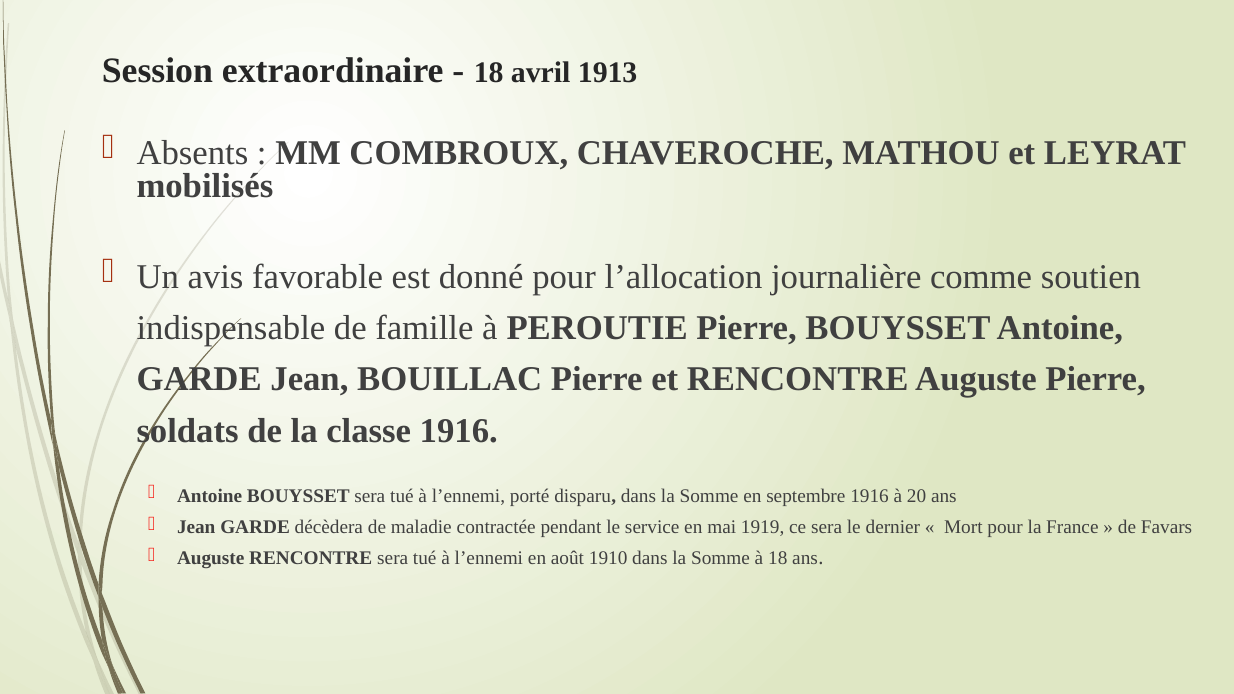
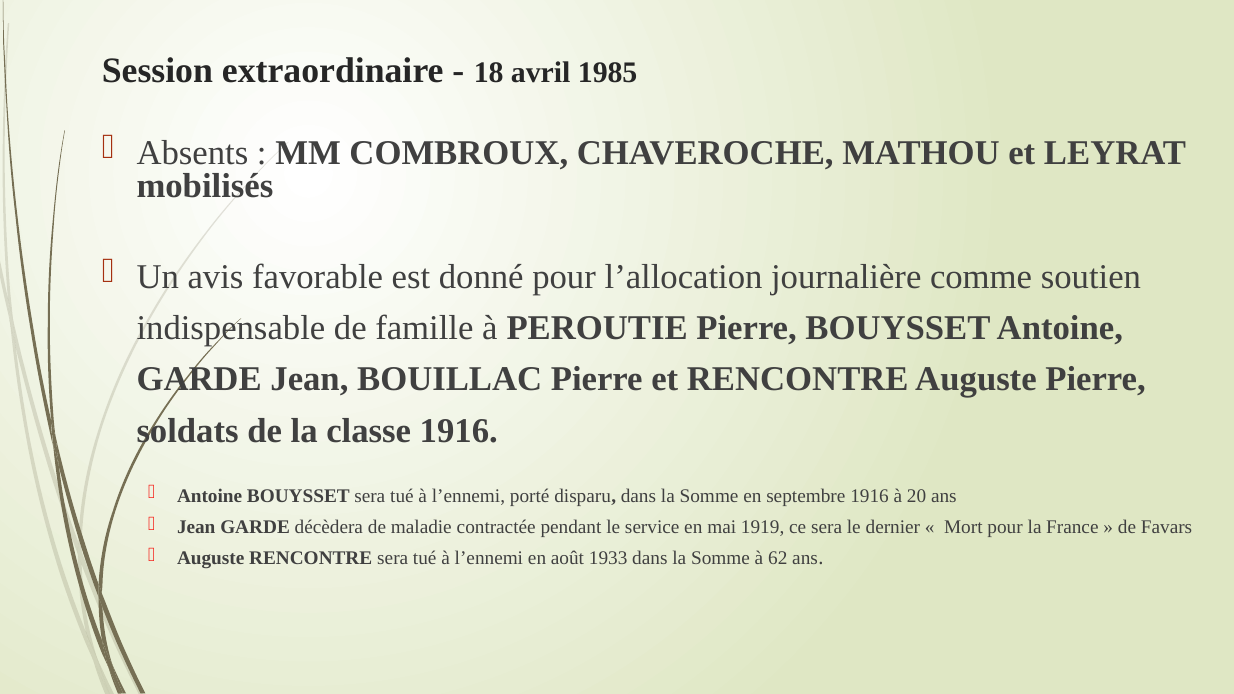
1913: 1913 -> 1985 (608, 73)
1910: 1910 -> 1933 (608, 559)
à 18: 18 -> 62 (778, 559)
